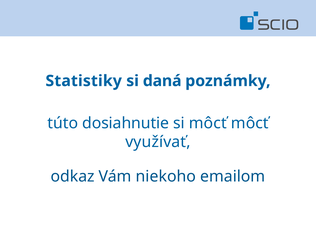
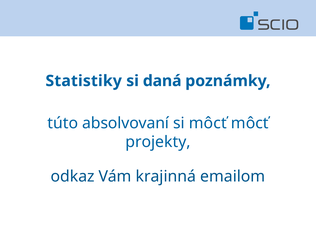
dosiahnutie: dosiahnutie -> absolvovaní (126, 123)
využívať: využívať -> projekty (158, 142)
niekoho: niekoho -> krajinná (166, 176)
